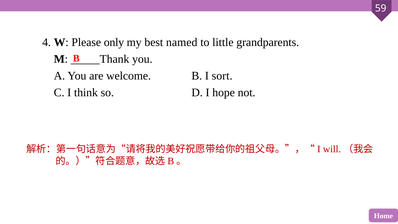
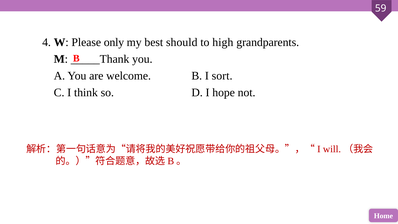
named: named -> should (182, 42)
little: little -> high (223, 42)
